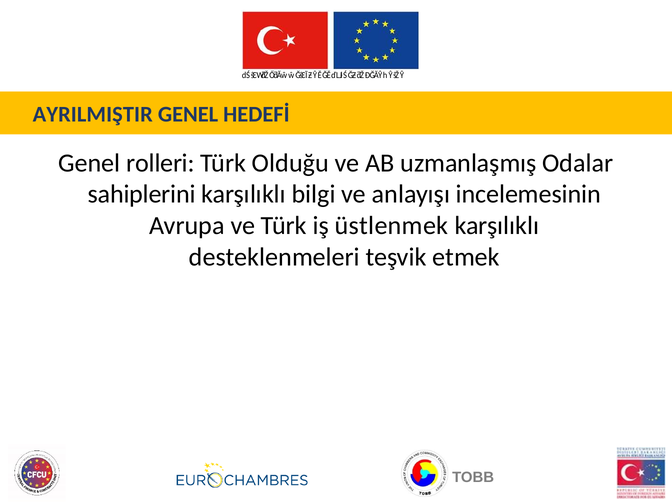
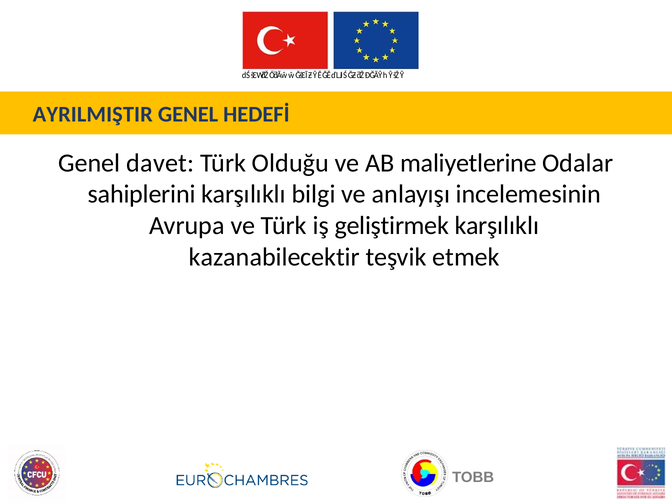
rolleri: rolleri -> davet (160, 163)
uzmanlaşmış: uzmanlaşmış -> maliyetlerine (469, 163)
üstlenmek: üstlenmek -> geliştirmek (392, 226)
desteklenmeleri: desteklenmeleri -> kazanabilecektir (274, 257)
